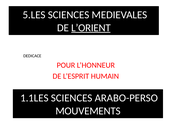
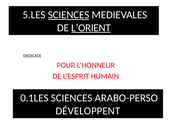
SCIENCES underline: none -> present (69, 15)
1.1LES: 1.1LES -> 0.1LES (34, 98)
MOUVEMENTS: MOUVEMENTS -> DÉVELOPPENT (88, 111)
